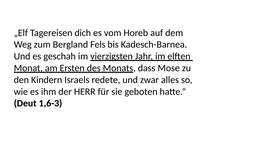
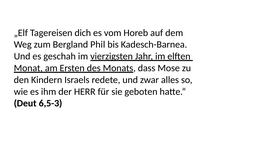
Fels: Fels -> Phil (98, 44)
1,6-3: 1,6-3 -> 6,5-3 (50, 103)
